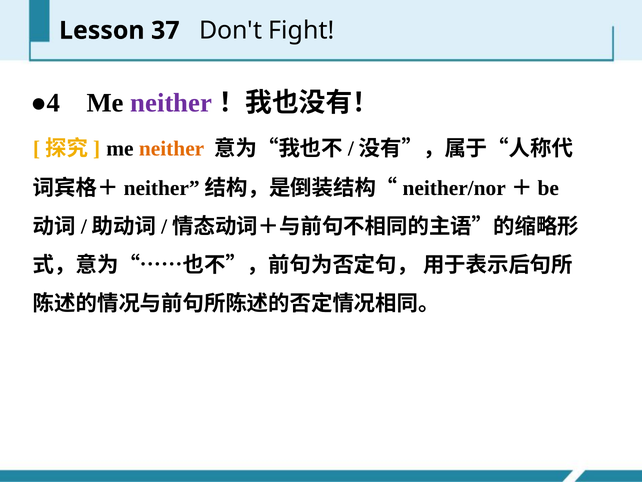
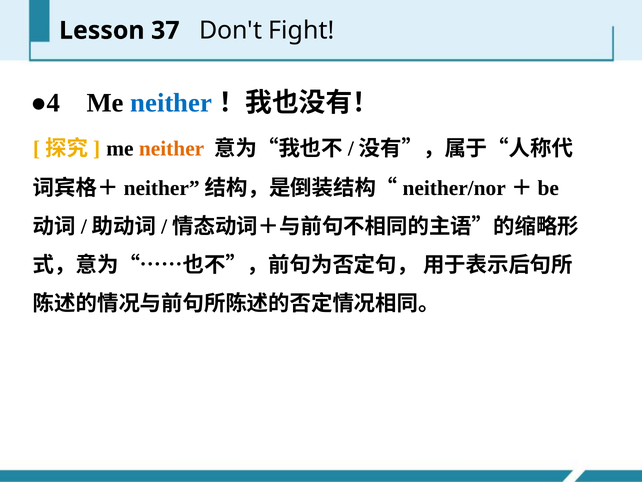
neither colour: purple -> blue (171, 103)
